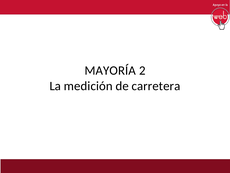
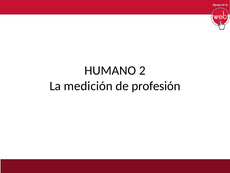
MAYORÍA: MAYORÍA -> HUMANO (110, 70)
carretera: carretera -> profesión (156, 86)
